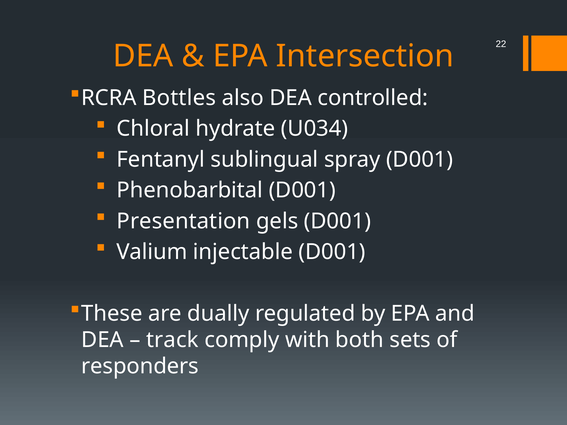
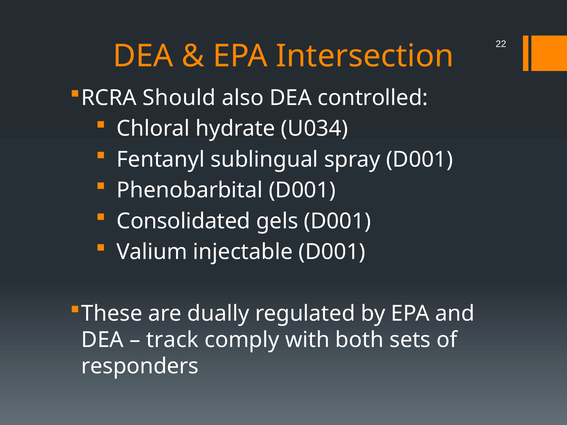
Bottles: Bottles -> Should (179, 98)
Presentation: Presentation -> Consolidated (184, 221)
